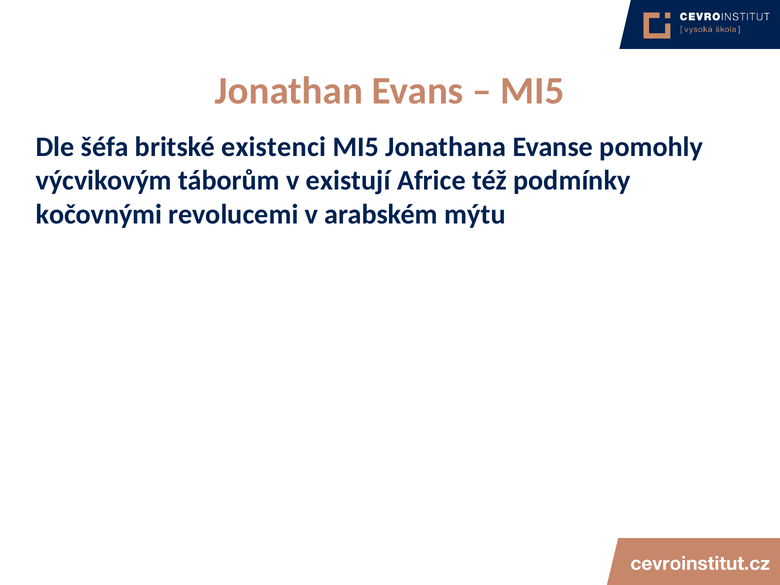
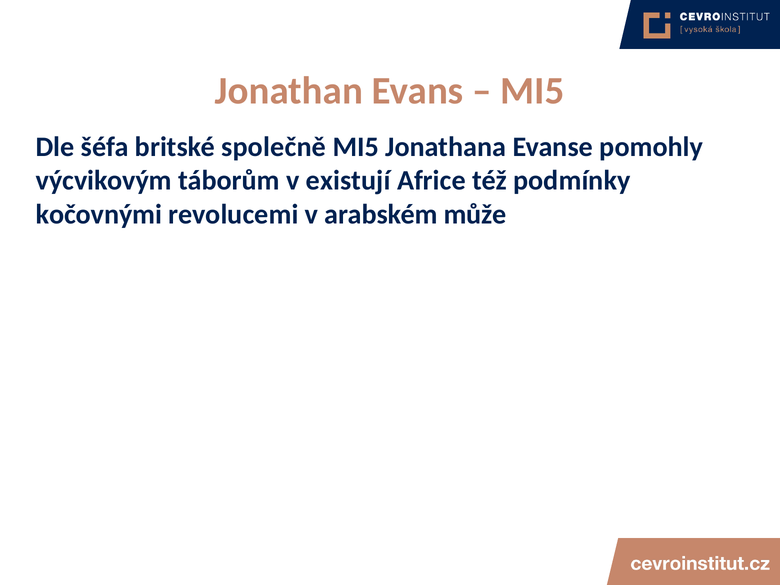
existenci: existenci -> společně (274, 147)
mýtu: mýtu -> může (475, 214)
